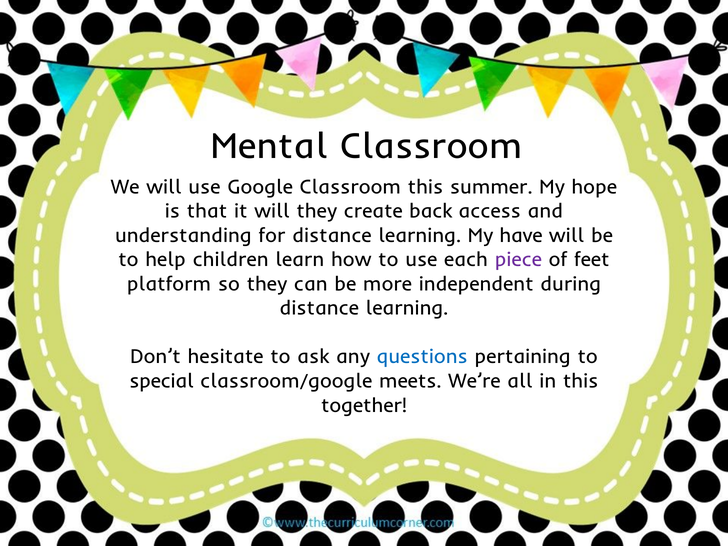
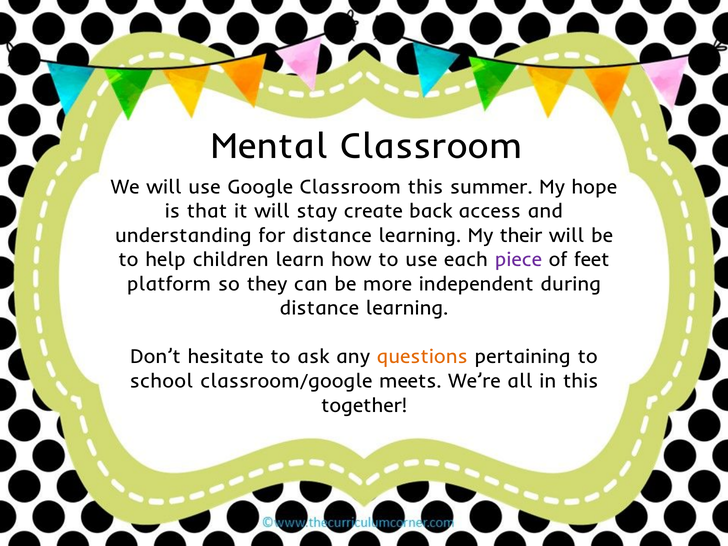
will they: they -> stay (317, 211)
have: have -> their (521, 235)
questions colour: blue -> orange (422, 357)
special: special -> school (161, 381)
